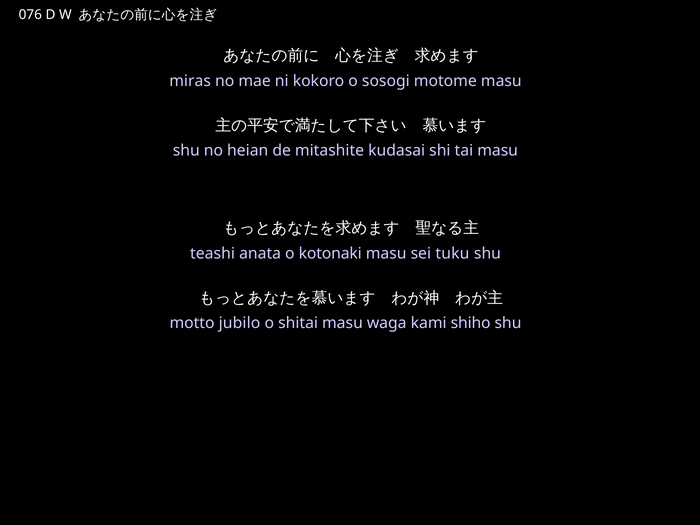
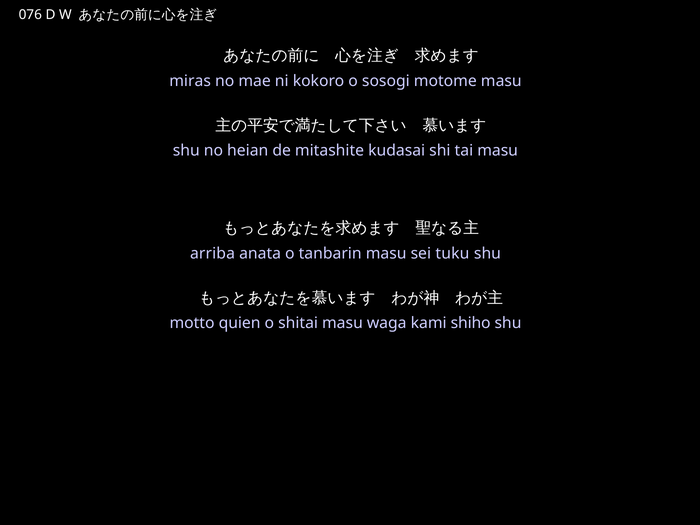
teashi: teashi -> arriba (212, 253)
kotonaki: kotonaki -> tanbarin (330, 253)
jubilo: jubilo -> quien (240, 323)
